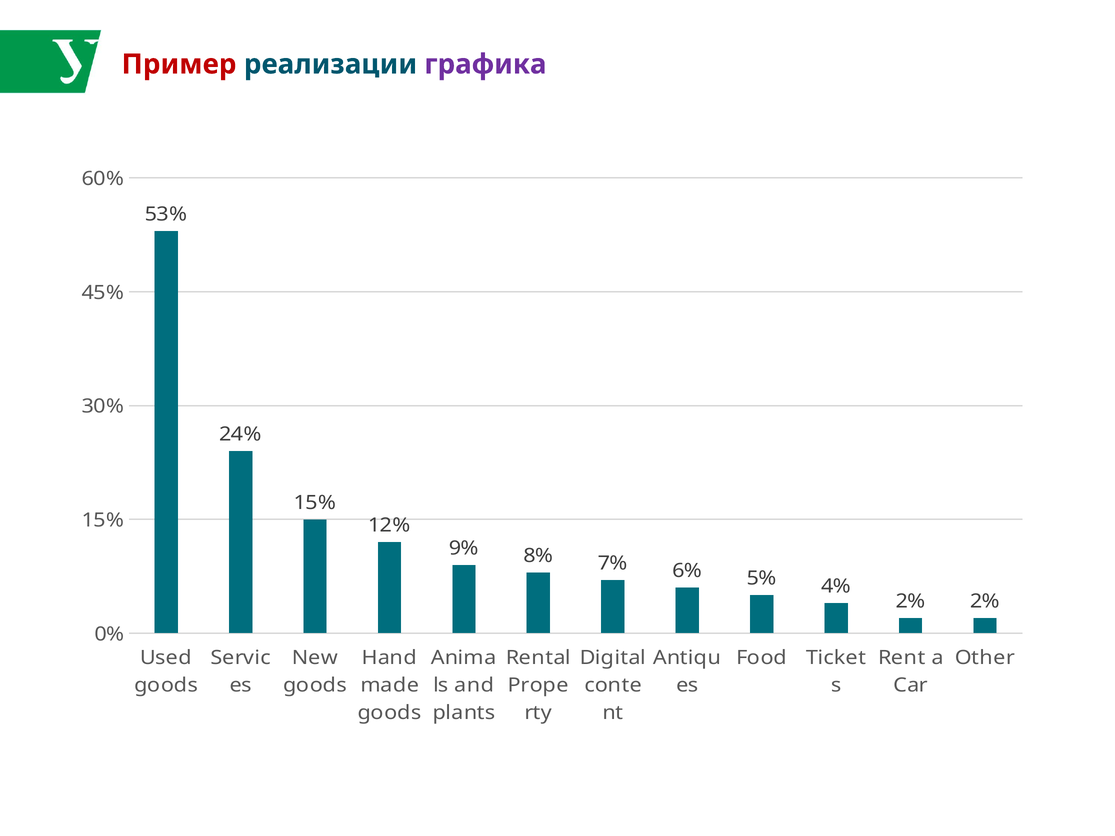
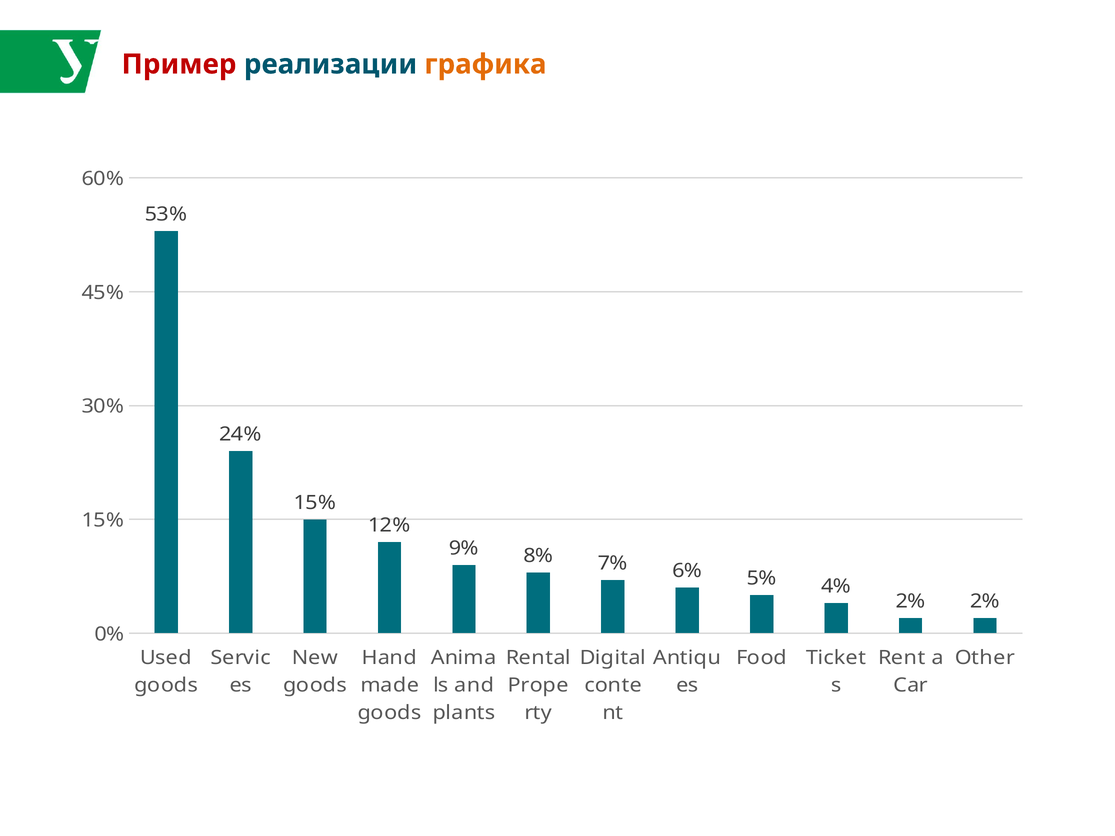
графика colour: purple -> orange (485, 64)
